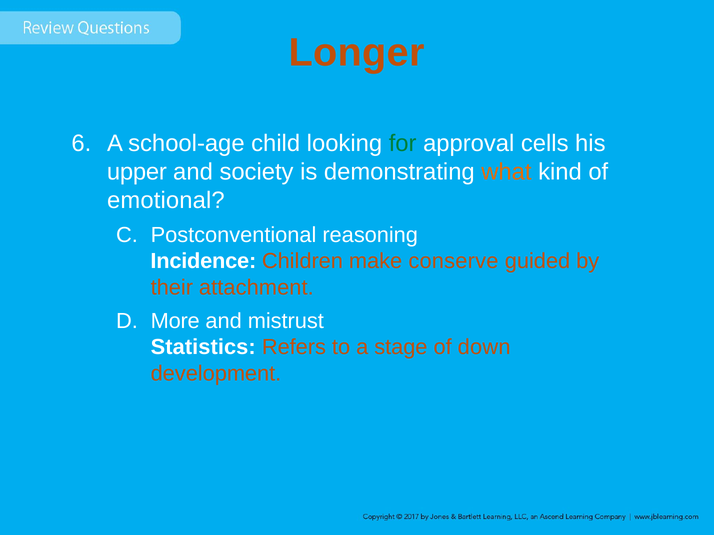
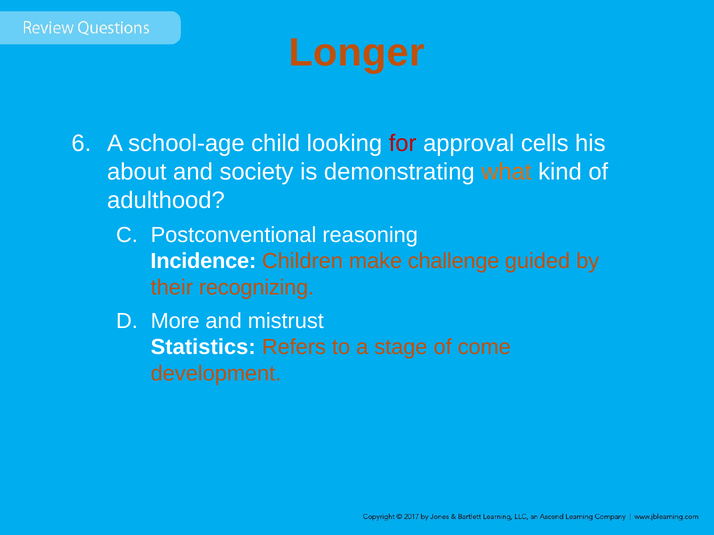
for colour: green -> red (403, 143)
upper: upper -> about (137, 172)
emotional: emotional -> adulthood (166, 200)
conserve: conserve -> challenge (454, 261)
attachment: attachment -> recognizing (257, 288)
down: down -> come (484, 348)
